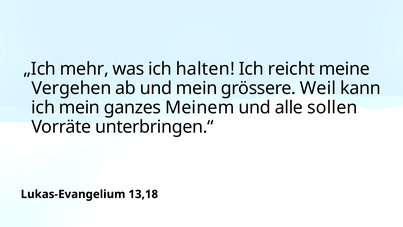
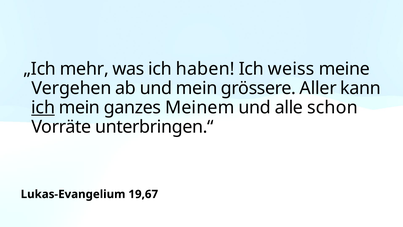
halten: halten -> haben (205, 69)
reicht: reicht -> weiss (291, 69)
Weil: Weil -> Aller (318, 88)
ich underline: none -> present (43, 107)
sollen: sollen -> schon (332, 107)
13,18: 13,18 -> 19,67 (143, 194)
